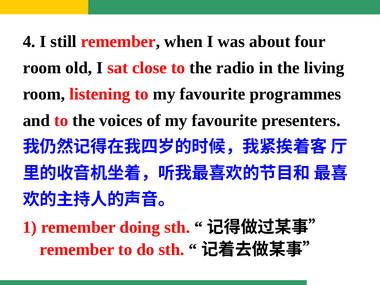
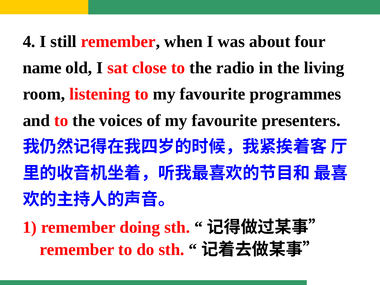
room: room -> name (42, 68)
